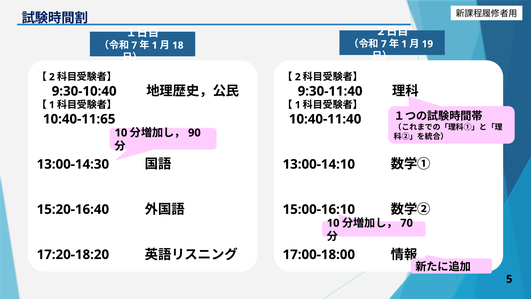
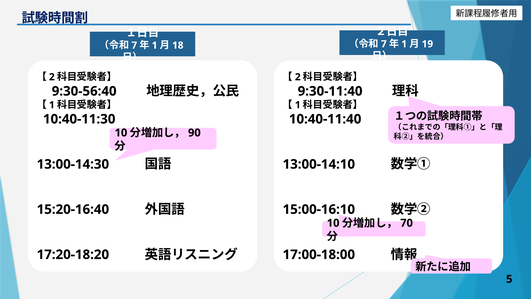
9:30-10:40: 9:30-10:40 -> 9:30-56:40 (84, 91)
10:40-11:65: 10:40-11:65 -> 10:40-11:30 (79, 119)
